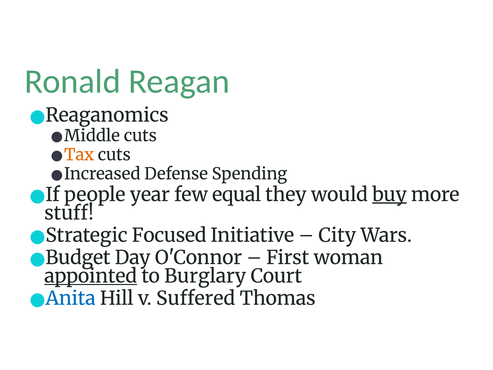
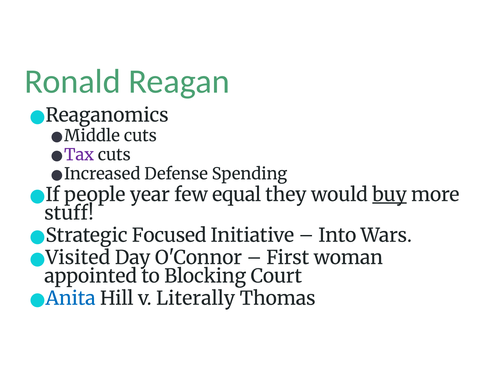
Tax colour: orange -> purple (79, 155)
City: City -> Into (337, 235)
Budget: Budget -> Visited (78, 258)
appointed underline: present -> none (91, 276)
Burglary: Burglary -> Blocking (205, 276)
Suffered: Suffered -> Literally (196, 298)
